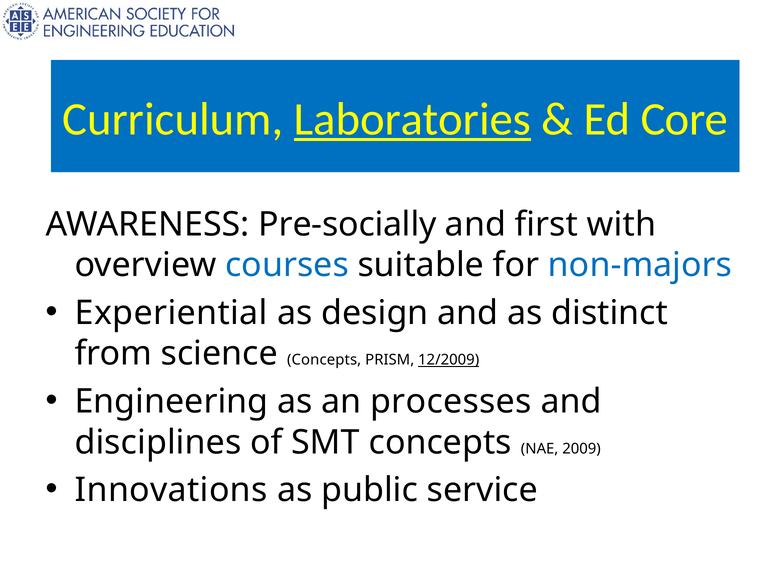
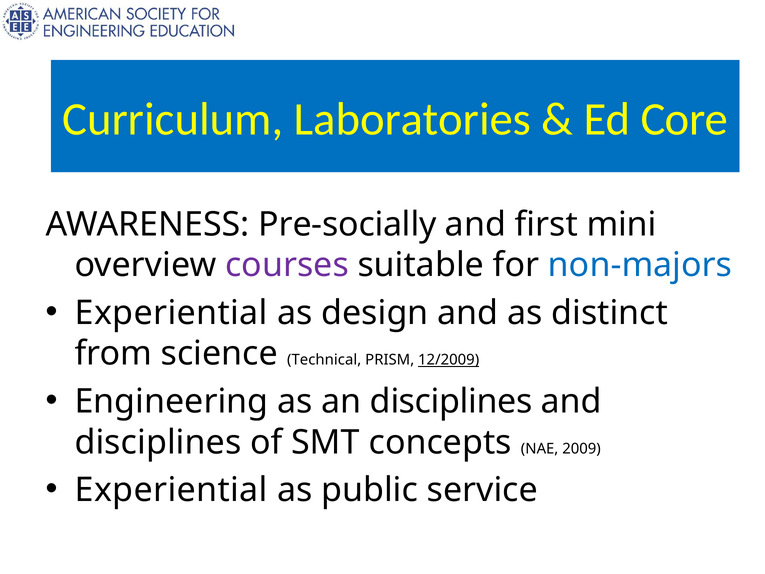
Laboratories underline: present -> none (412, 119)
with: with -> mini (622, 224)
courses colour: blue -> purple (287, 265)
science Concepts: Concepts -> Technical (324, 360)
an processes: processes -> disciplines (451, 401)
Innovations: Innovations -> Experiential (171, 490)
